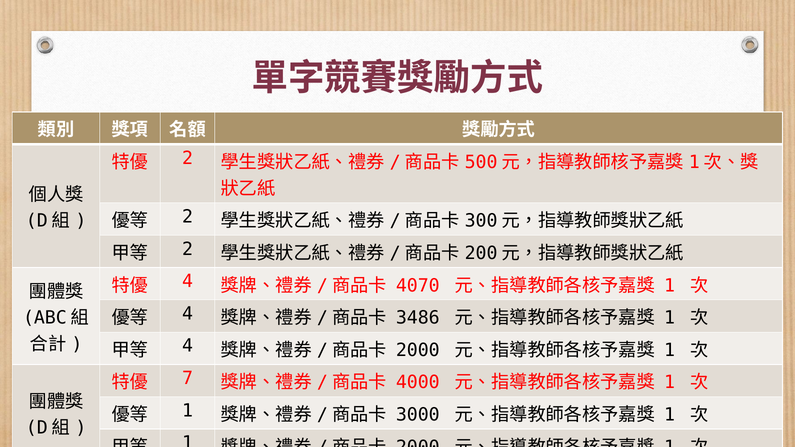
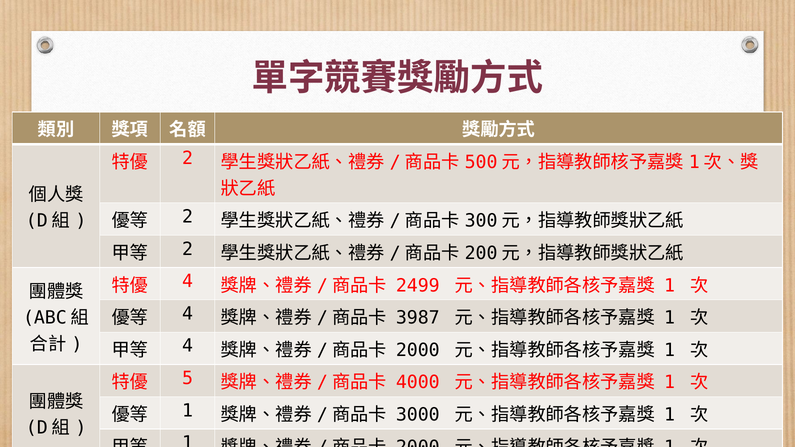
4070: 4070 -> 2499 (418, 286)
3486: 3486 -> 3987 (418, 318)
7: 7 -> 5 (188, 378)
